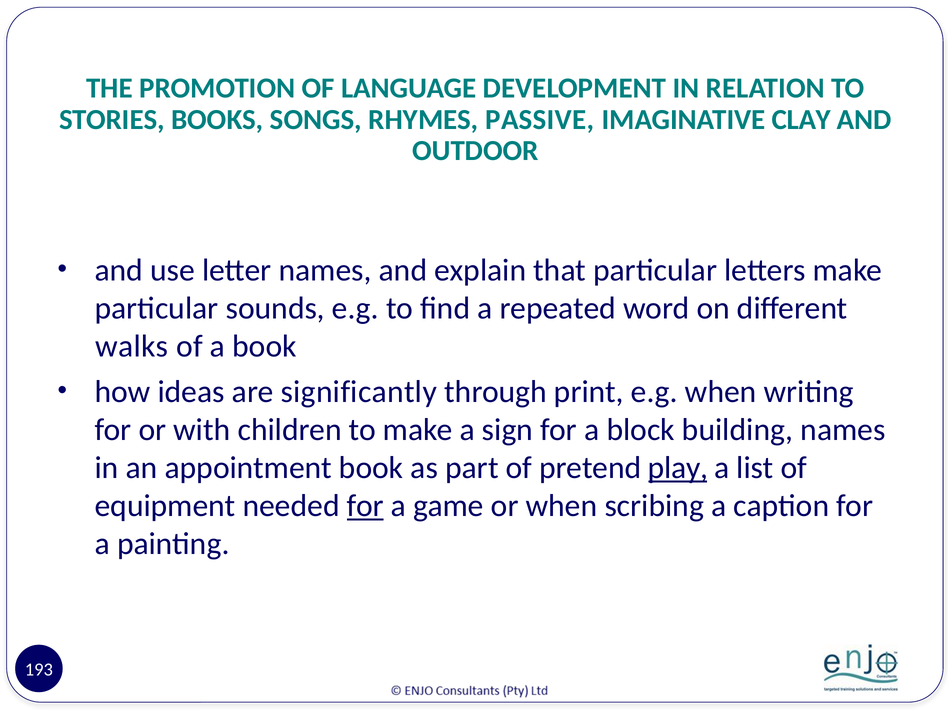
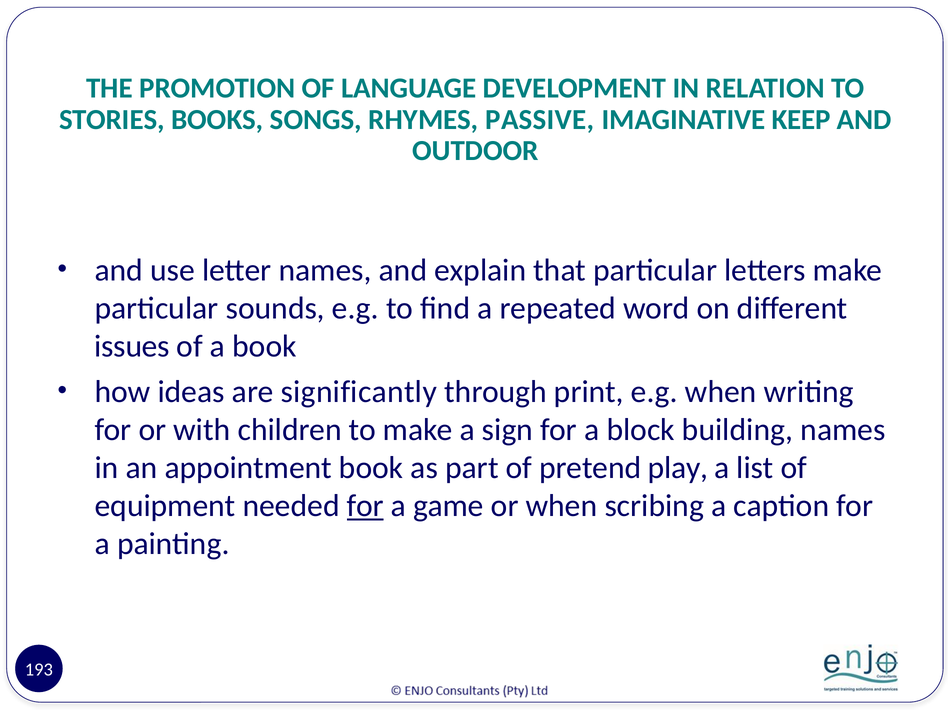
CLAY: CLAY -> KEEP (801, 120)
walks: walks -> issues (132, 346)
play underline: present -> none (678, 468)
